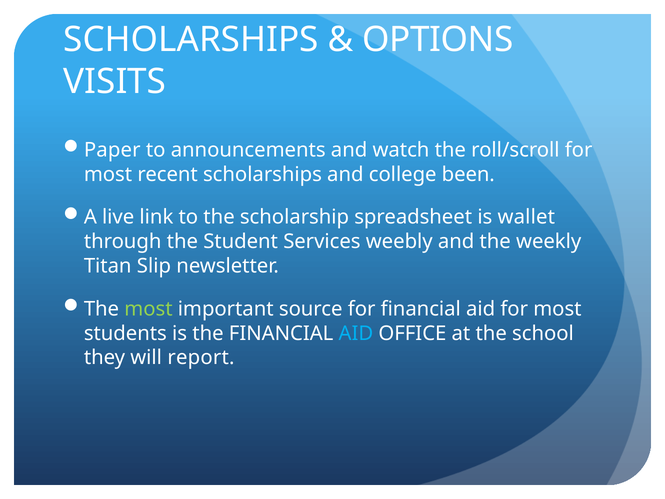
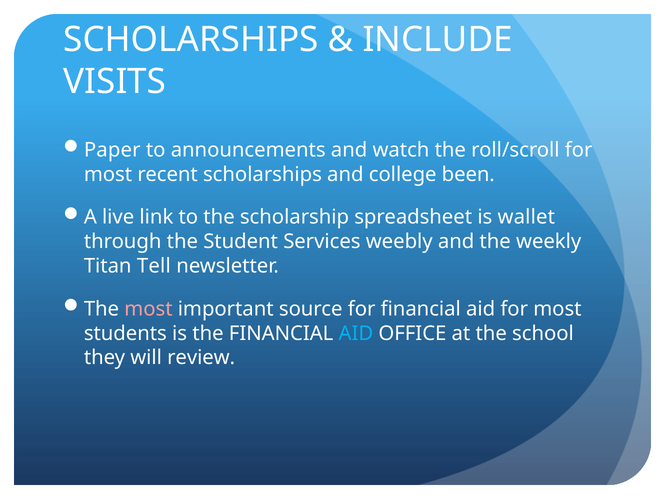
OPTIONS: OPTIONS -> INCLUDE (438, 40)
Slip: Slip -> Tell (154, 266)
most colour: light green -> pink (148, 309)
report: report -> review (201, 358)
